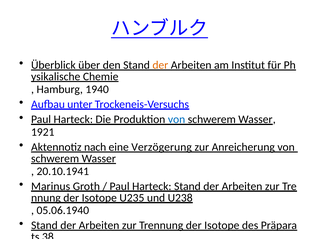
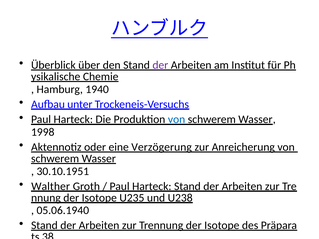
der colour: orange -> purple (160, 65)
1921: 1921 -> 1998 (43, 132)
nach: nach -> oder (95, 147)
20.10.1941: 20.10.1941 -> 30.10.1951 (63, 171)
Marinus: Marinus -> Walther (51, 186)
